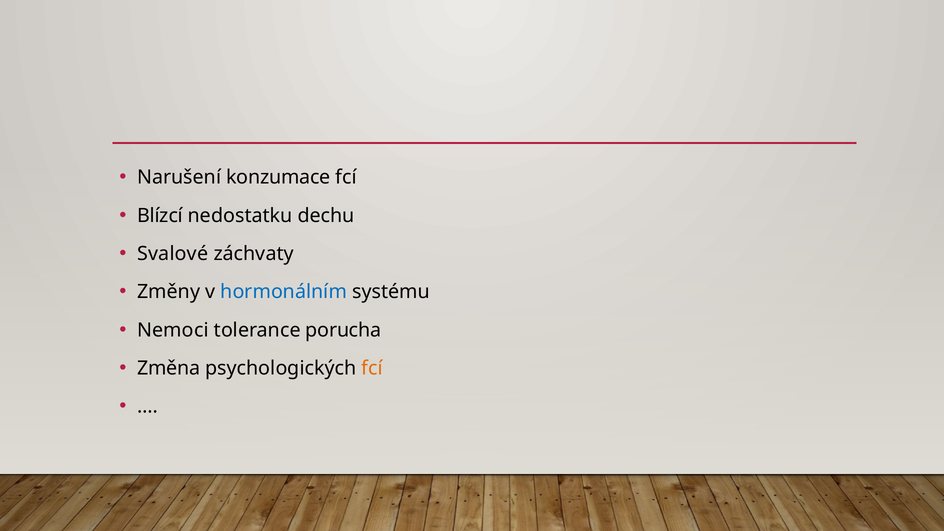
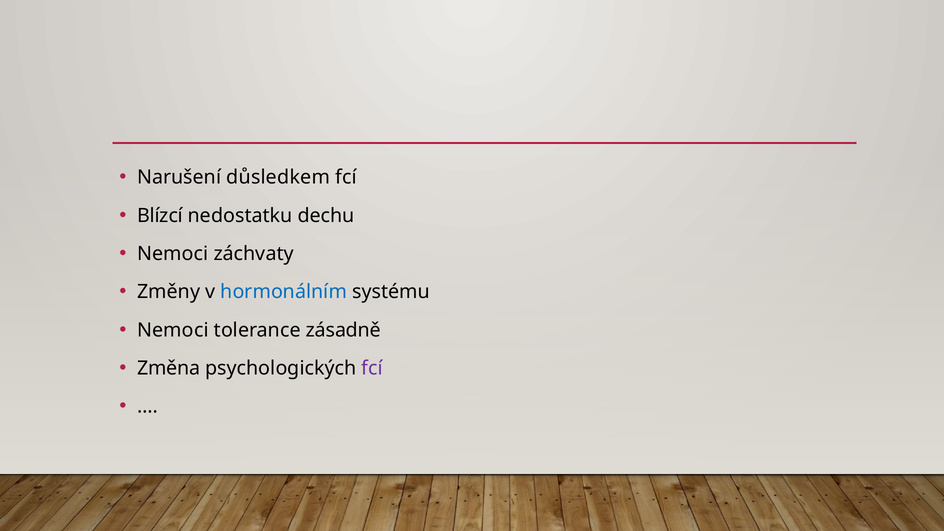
konzumace: konzumace -> důsledkem (278, 178)
Svalové: Svalové -> Nemoci (173, 254)
porucha: porucha -> zásadně (343, 330)
fcí colour: orange -> purple (372, 368)
